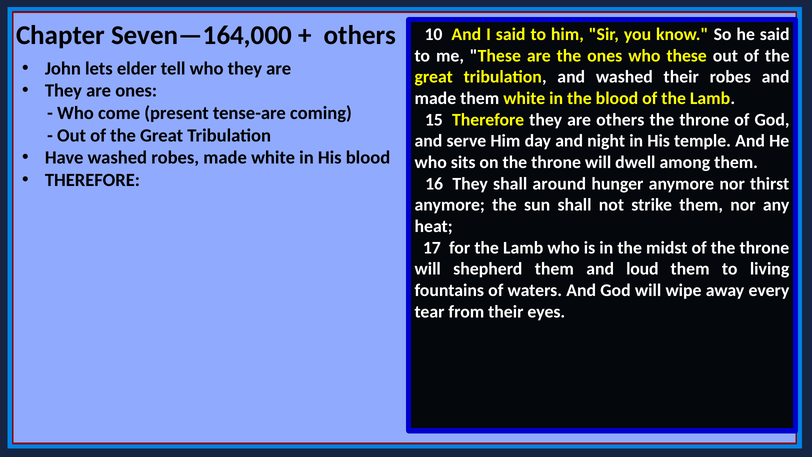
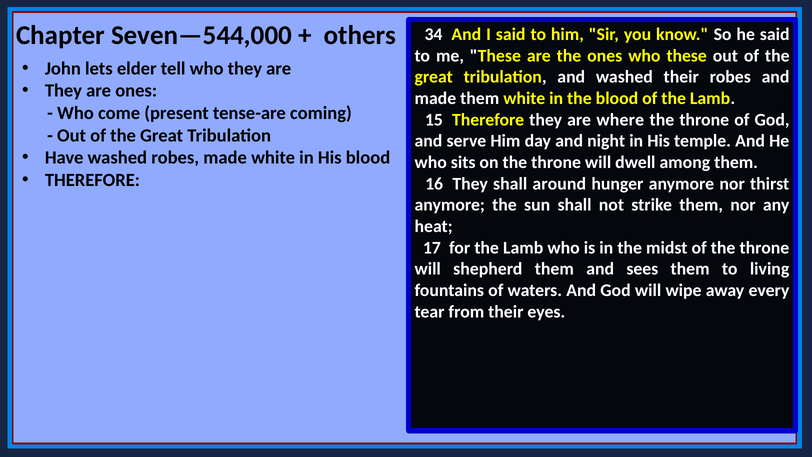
Seven—164,000: Seven—164,000 -> Seven—544,000 (202, 35)
10: 10 -> 34 (433, 34)
are others: others -> where (620, 120)
loud: loud -> sees (642, 269)
